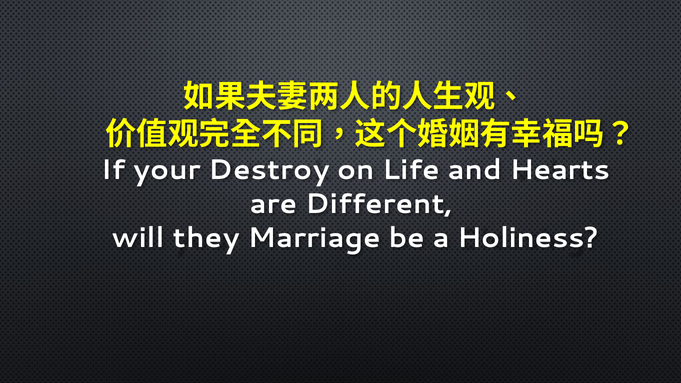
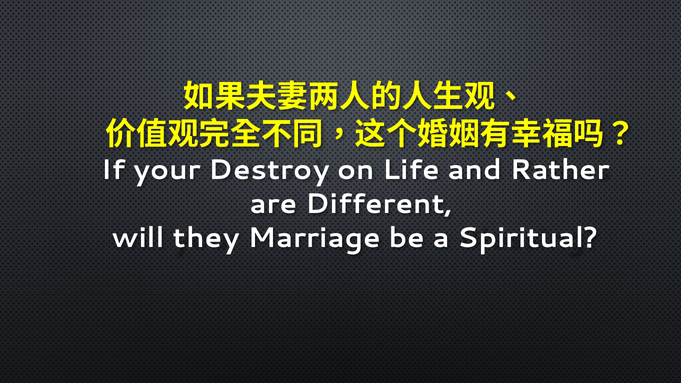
Hearts: Hearts -> Rather (560, 170)
Holiness: Holiness -> Spiritual (528, 238)
